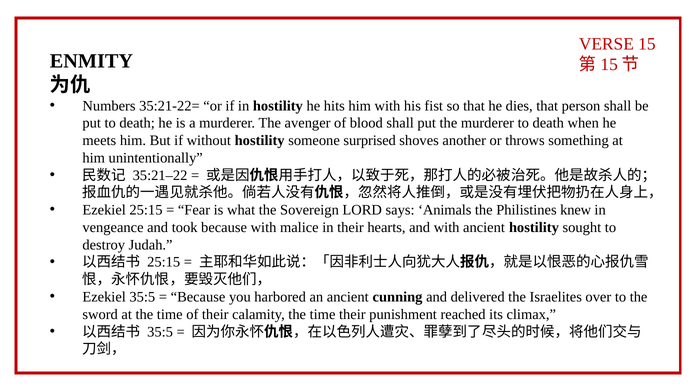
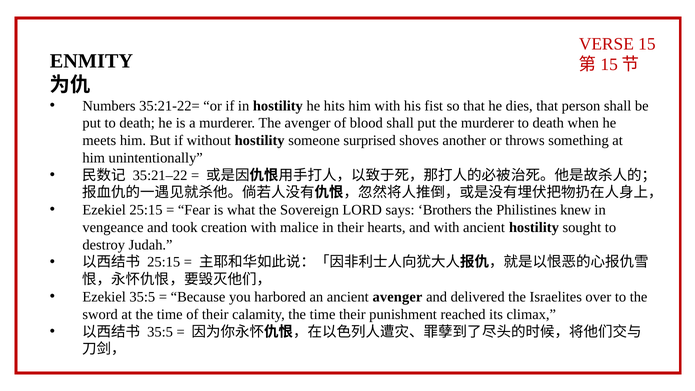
Animals: Animals -> Brothers (445, 210)
took because: because -> creation (224, 227)
ancient cunning: cunning -> avenger (397, 297)
